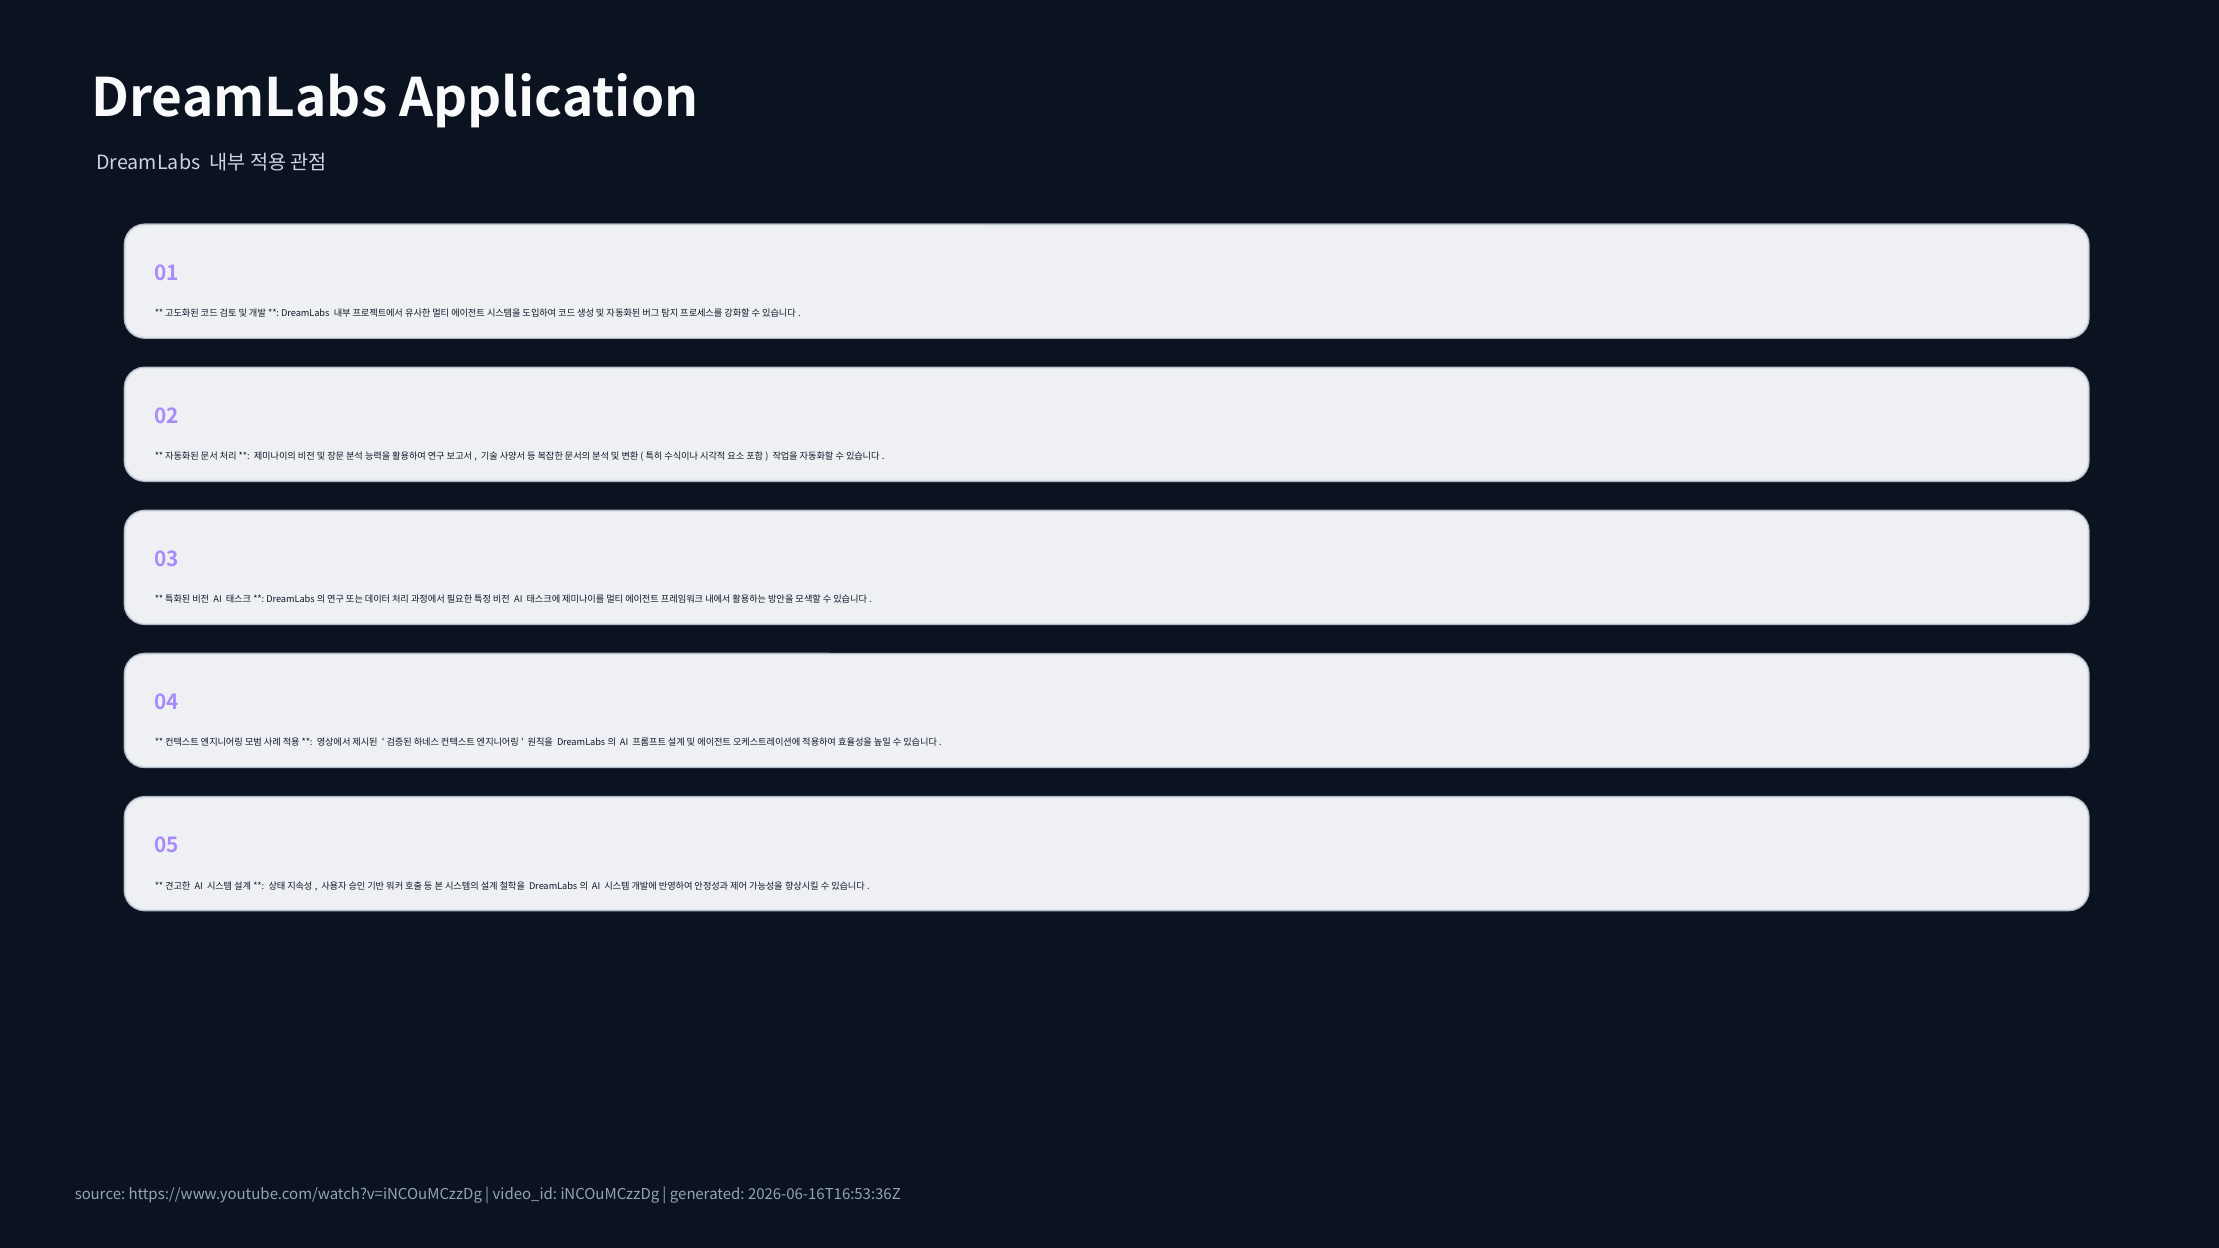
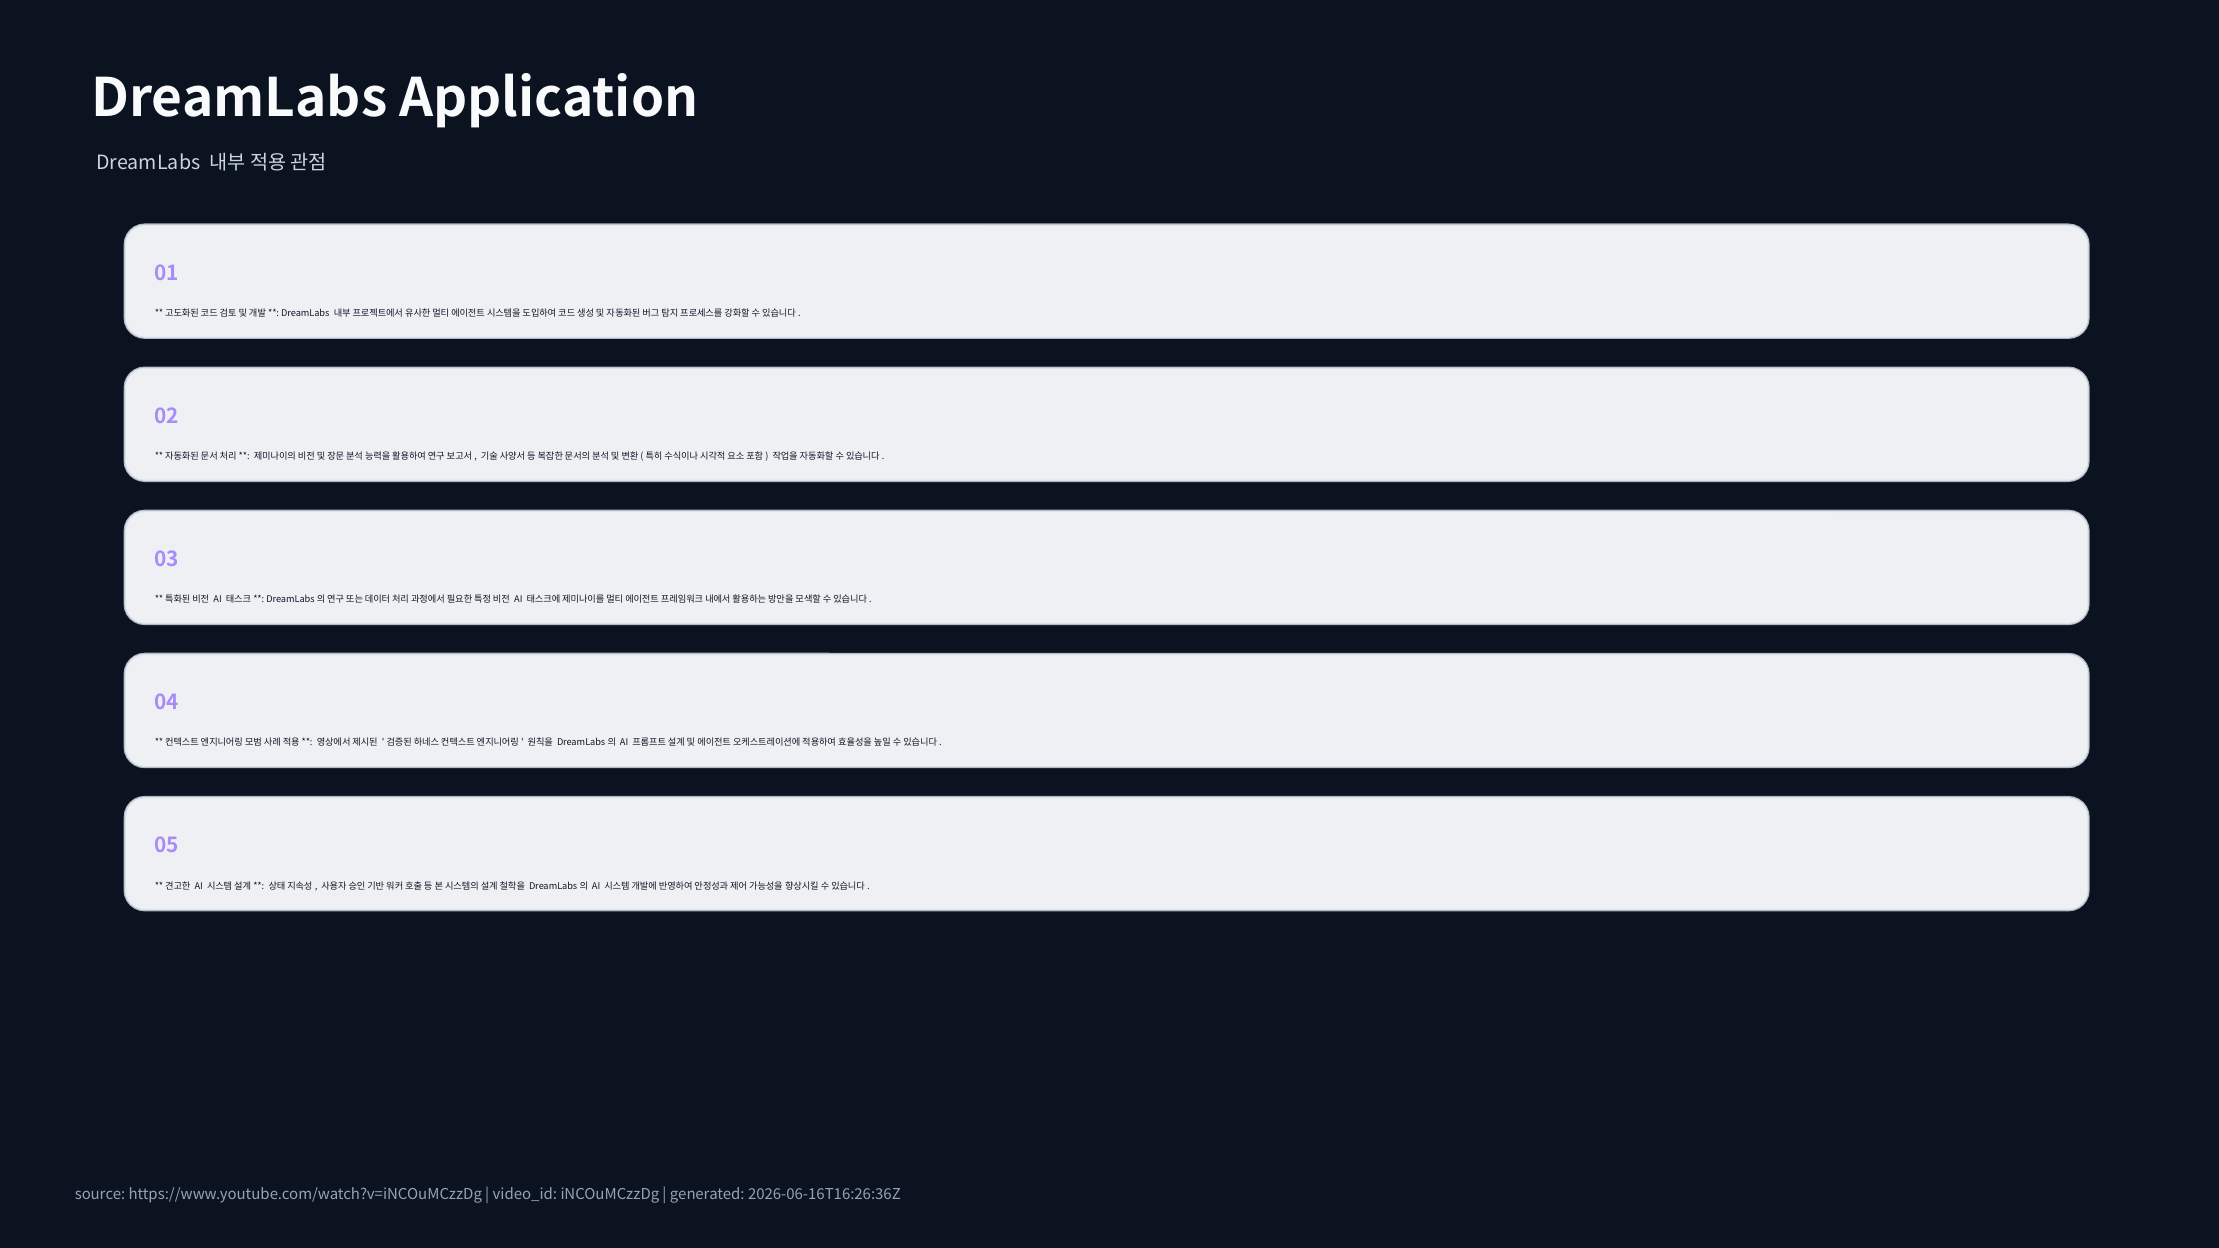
2026-06-16T16:53:36Z: 2026-06-16T16:53:36Z -> 2026-06-16T16:26:36Z (824, 1195)
